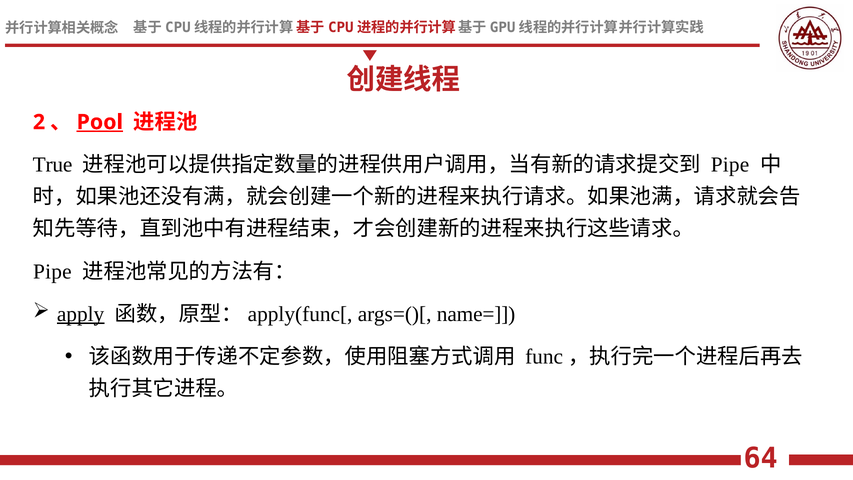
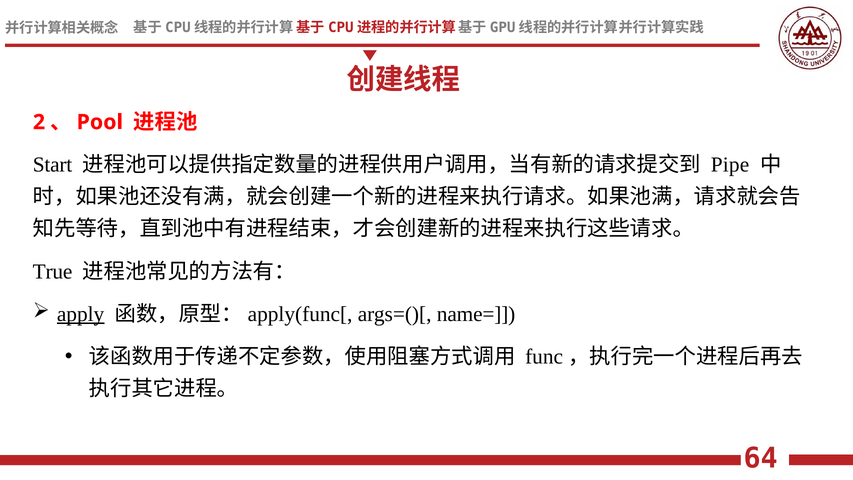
Pool underline: present -> none (100, 122)
True: True -> Start (53, 165)
Pipe: Pipe -> True (53, 271)
